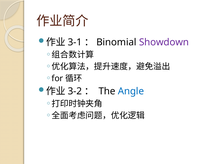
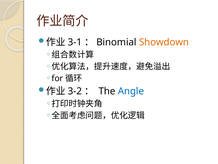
Showdown colour: purple -> orange (164, 42)
